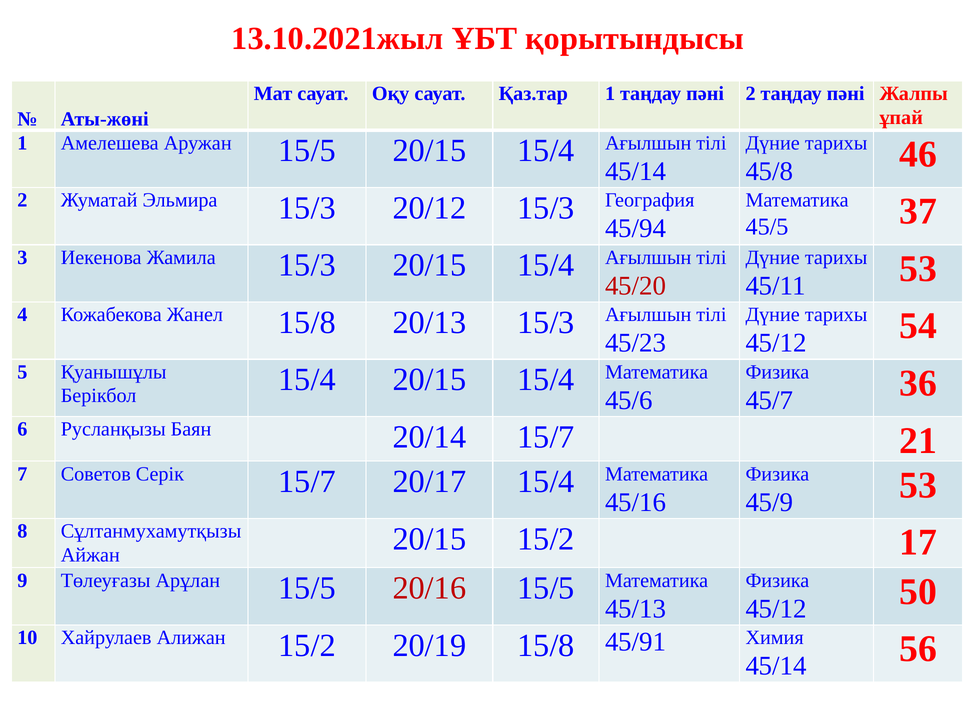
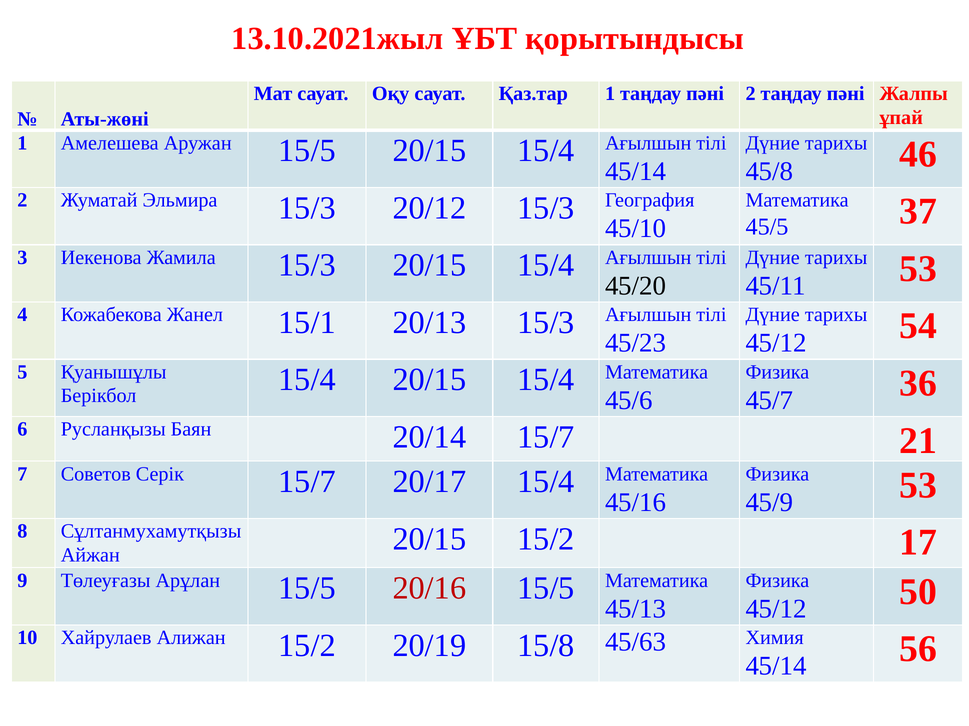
45/94: 45/94 -> 45/10 (636, 229)
45/20 colour: red -> black (636, 286)
Жанел 15/8: 15/8 -> 15/1 (307, 323)
45/91: 45/91 -> 45/63 (636, 643)
